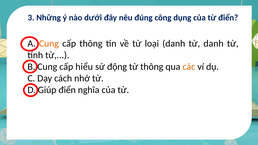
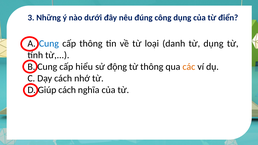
Cung colour: orange -> blue (49, 44)
từ danh: danh -> dụng (213, 44)
Giúp điển: điển -> cách (67, 90)
